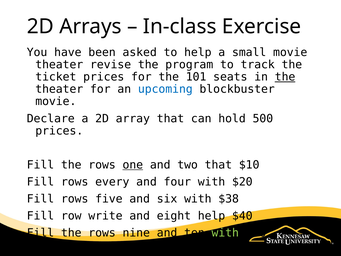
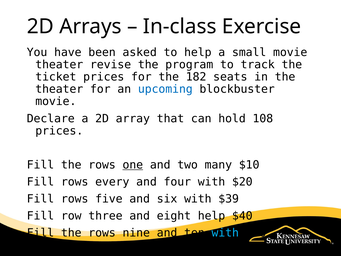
101: 101 -> 182 (196, 77)
the underline: present -> none (285, 77)
500: 500 -> 108 (263, 118)
two that: that -> many (218, 165)
$38: $38 -> $39 (229, 199)
write: write -> three (105, 216)
with colour: light green -> light blue (225, 233)
